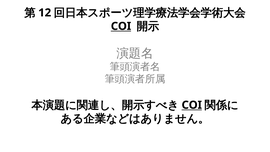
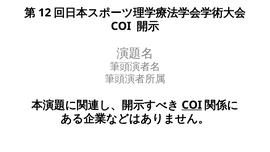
COI underline: present -> none (121, 26)
